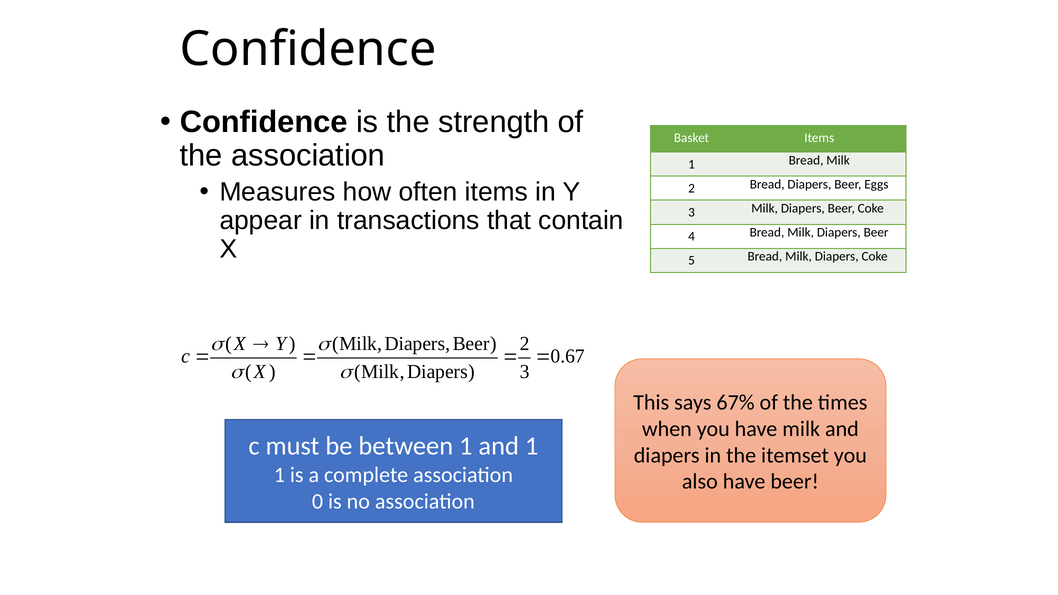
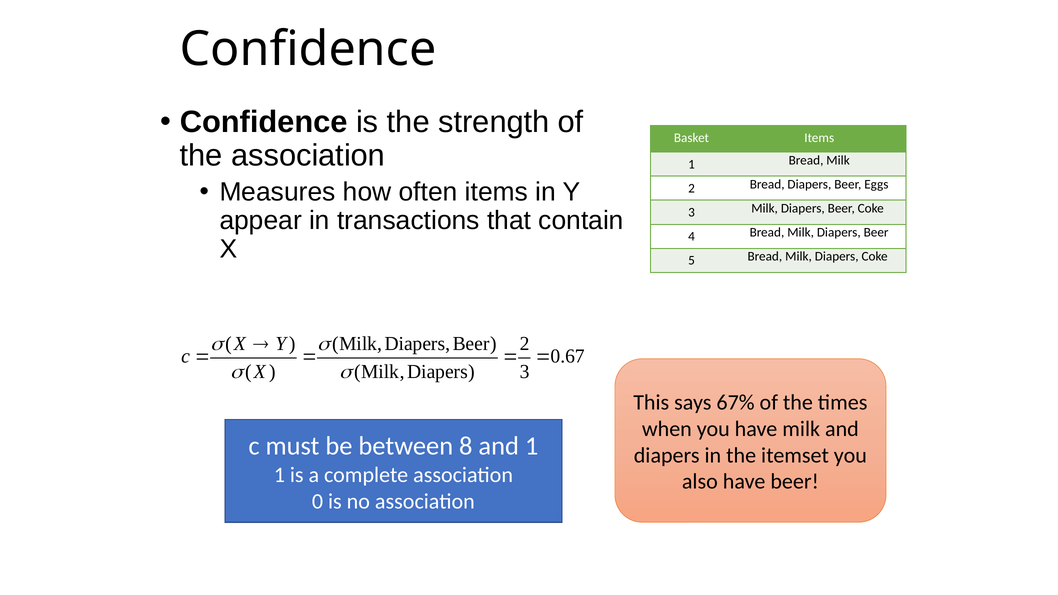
between 1: 1 -> 8 (466, 446)
